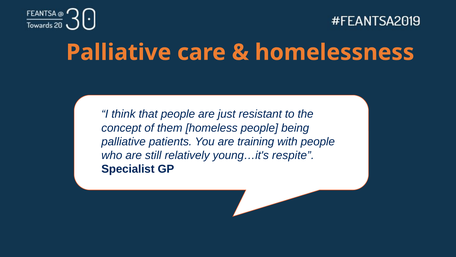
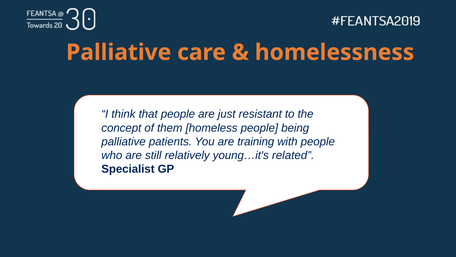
respite: respite -> related (293, 155)
